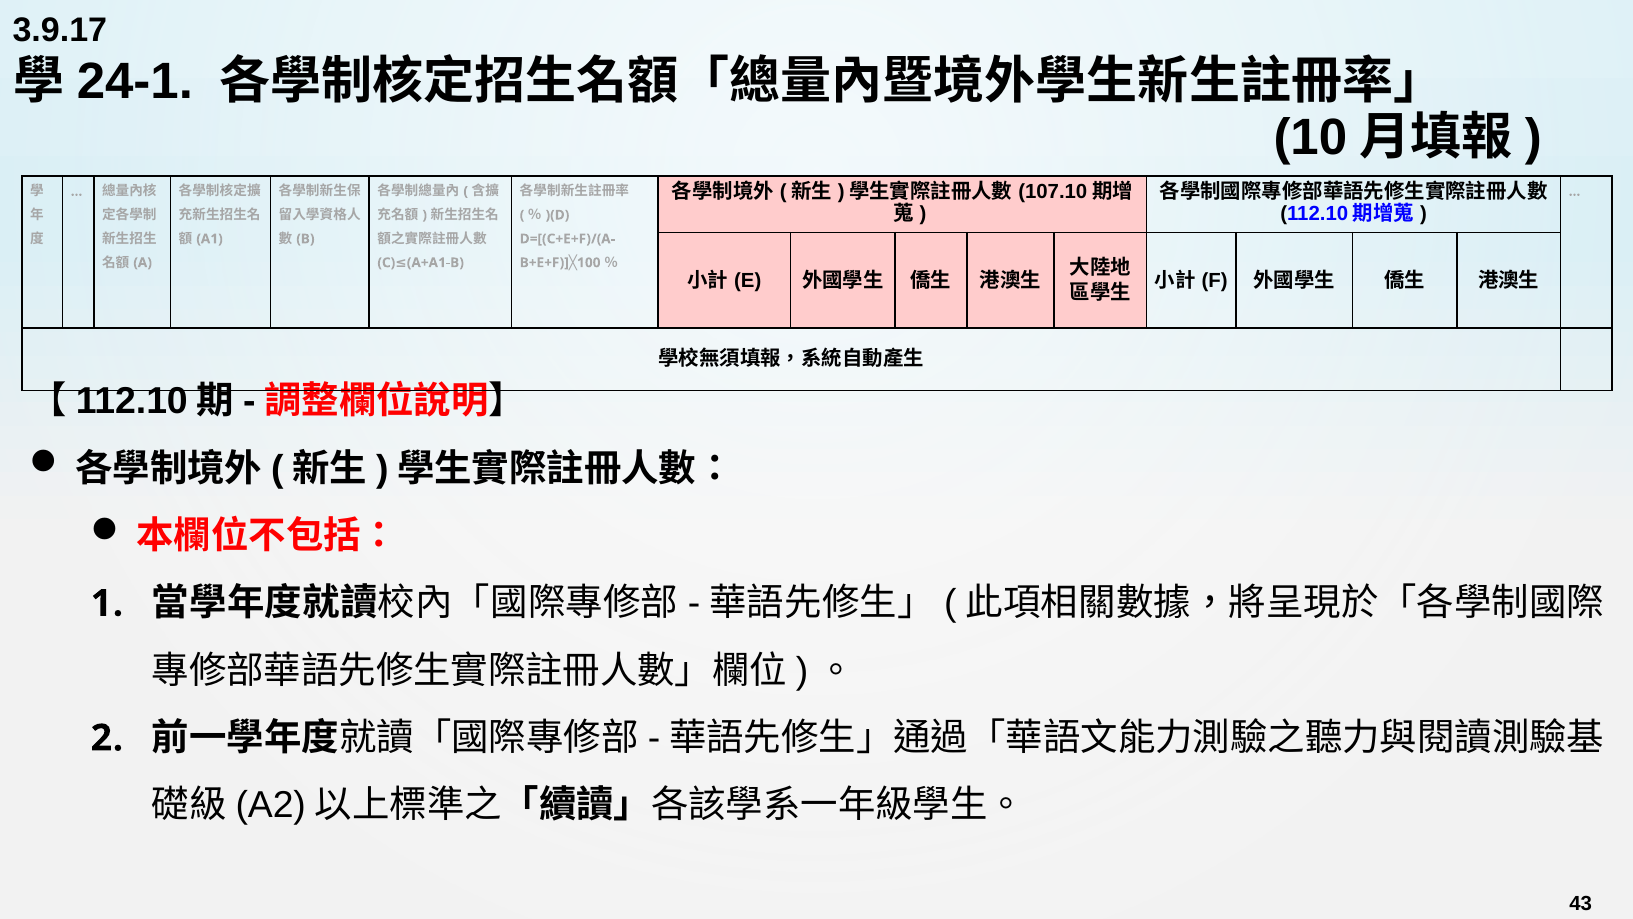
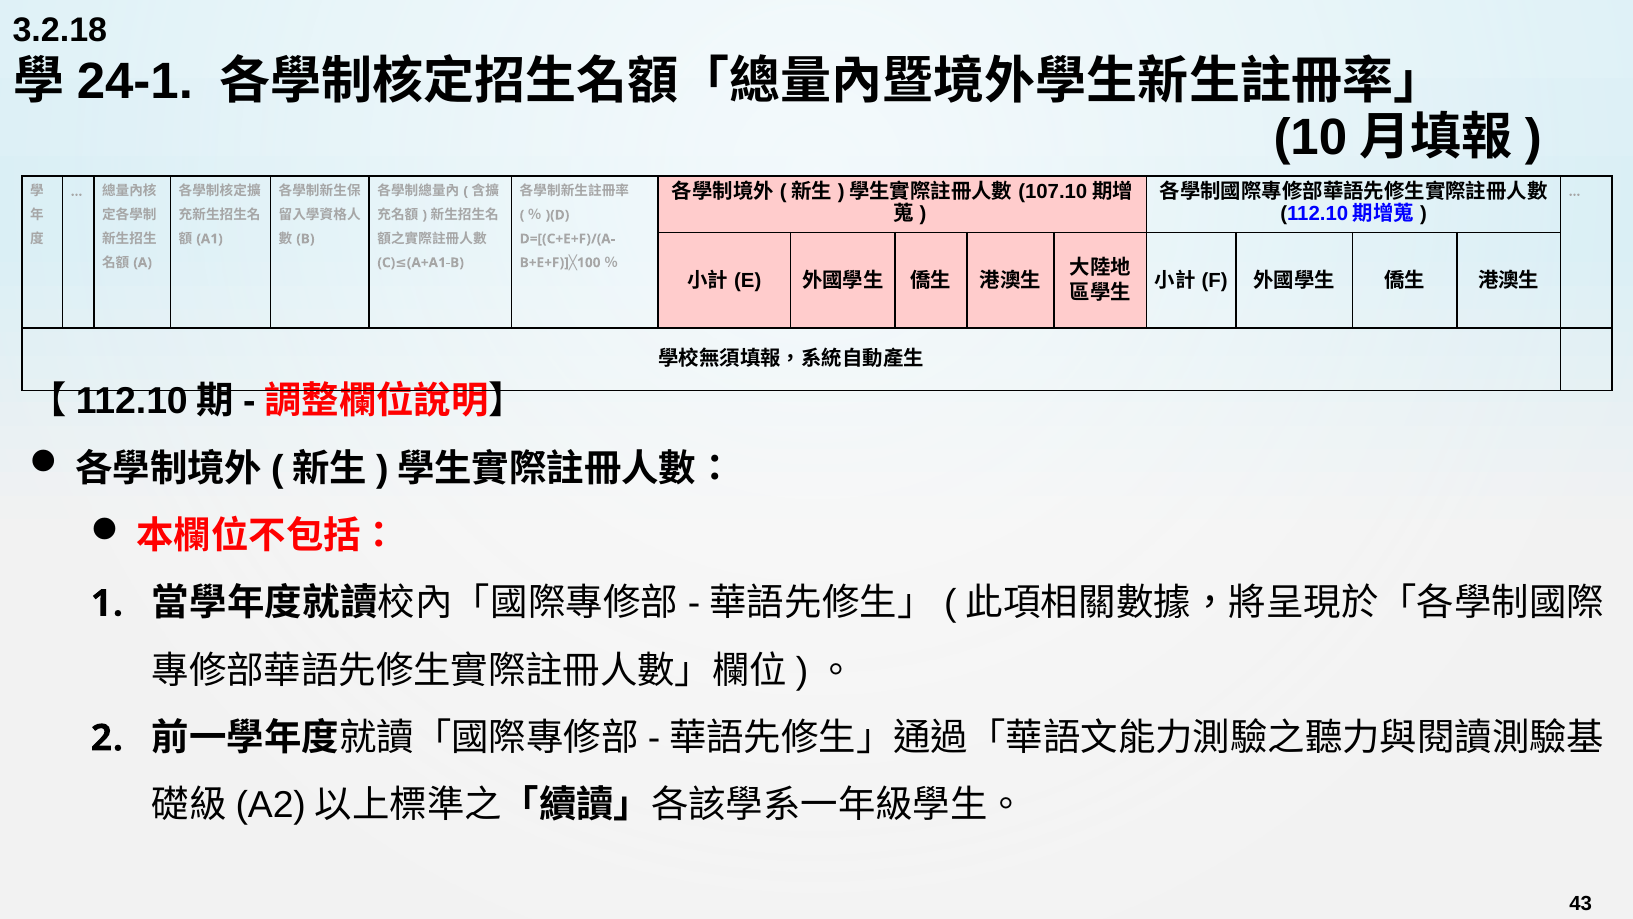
3.9.17: 3.9.17 -> 3.2.18 (60, 30)
